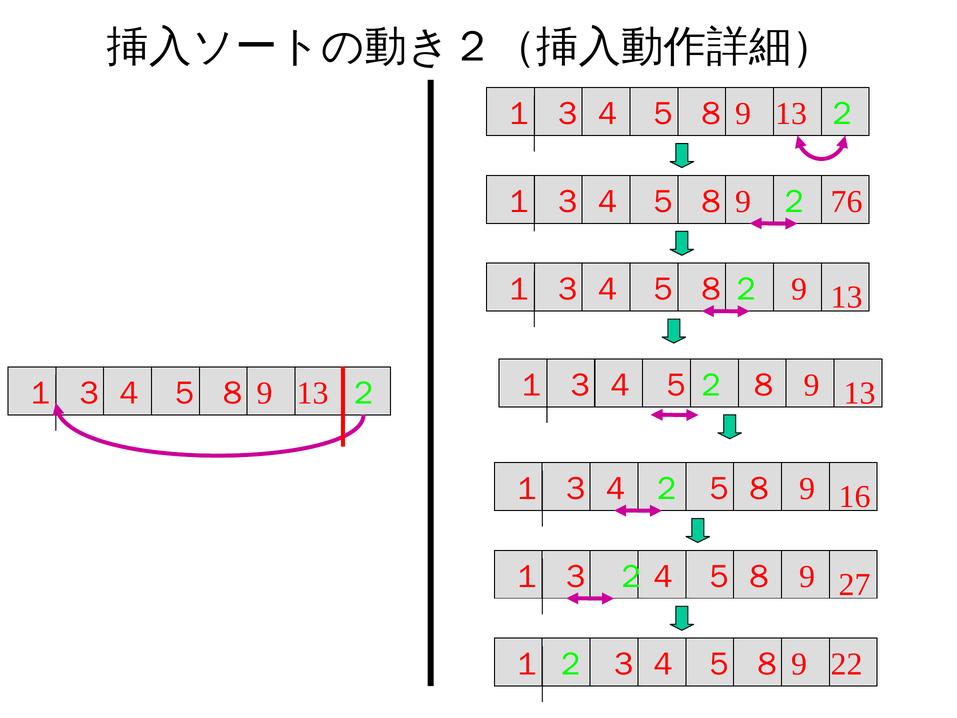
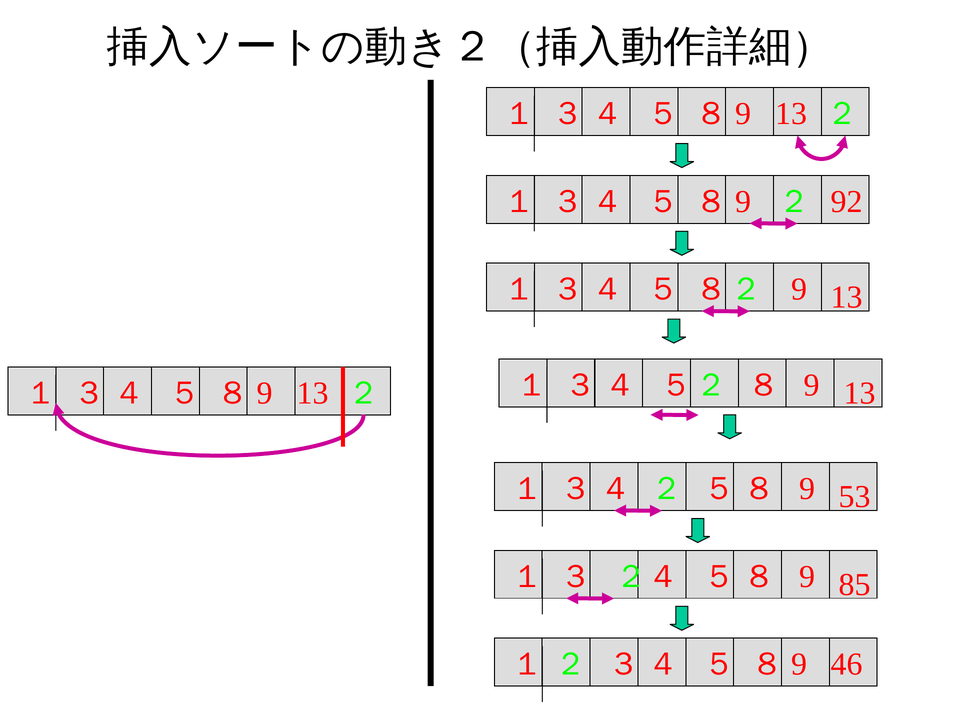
76: 76 -> 92 (847, 202)
16: 16 -> 53 (855, 497)
27: 27 -> 85 (855, 584)
22: 22 -> 46 (847, 664)
